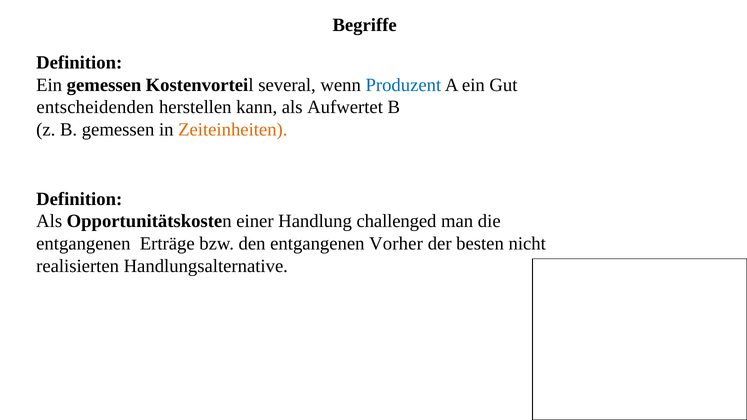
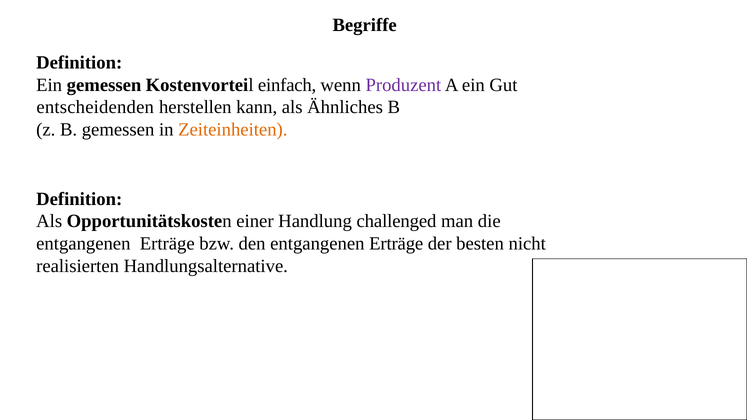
several: several -> einfach (287, 85)
Produzent colour: blue -> purple (403, 85)
Aufwertet: Aufwertet -> Ähnliches (345, 107)
den entgangenen Vorher: Vorher -> Erträge (396, 244)
